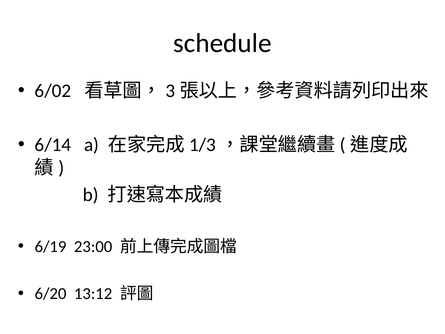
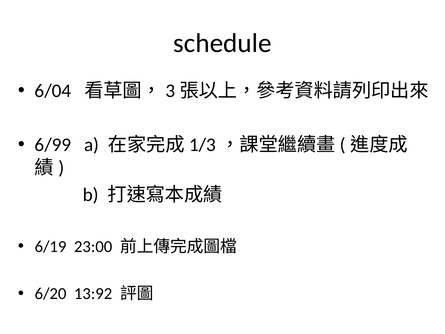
6/02: 6/02 -> 6/04 (53, 91)
6/14: 6/14 -> 6/99 (53, 145)
13:12: 13:12 -> 13:92 (93, 294)
